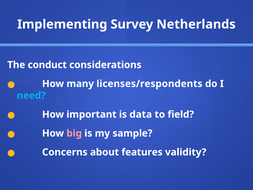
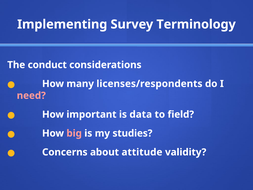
Netherlands: Netherlands -> Terminology (196, 24)
need colour: light blue -> pink (31, 95)
sample: sample -> studies (132, 133)
features: features -> attitude (142, 152)
